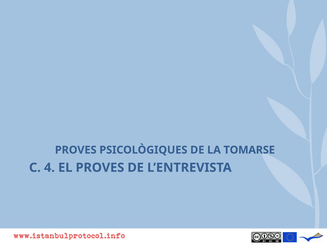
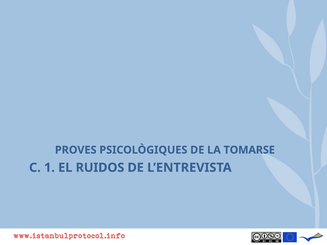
4: 4 -> 1 (49, 168)
EL PROVES: PROVES -> RUIDOS (100, 168)
